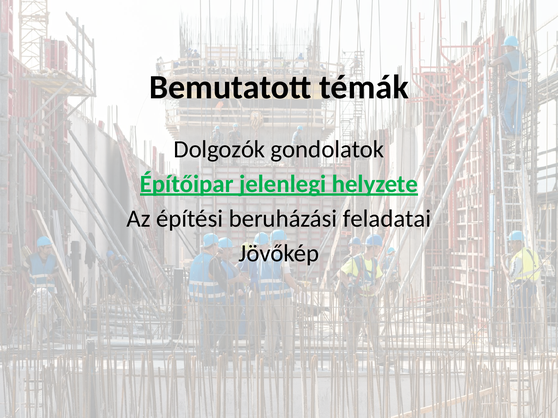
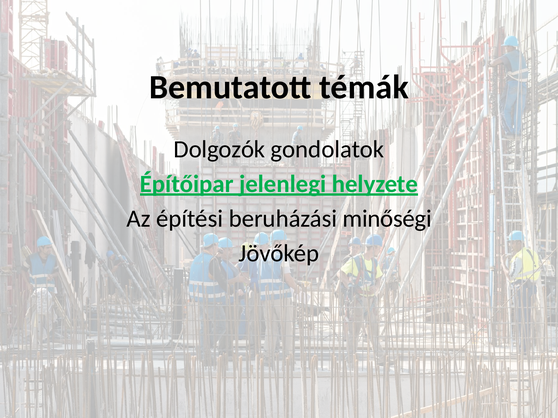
feladatai: feladatai -> minőségi (387, 219)
